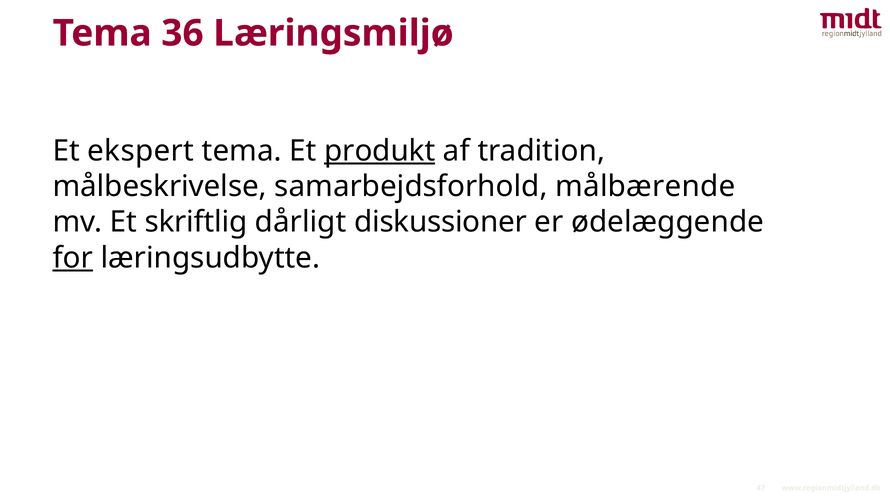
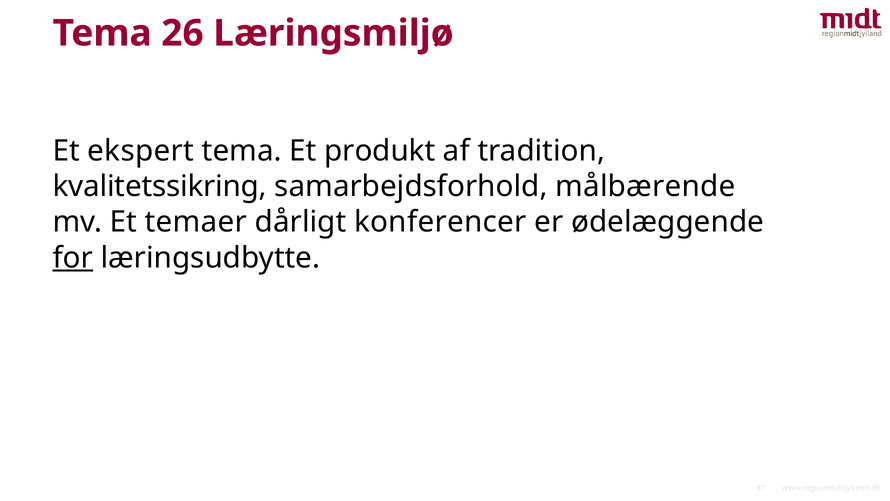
36: 36 -> 26 (182, 33)
produkt underline: present -> none (380, 151)
målbeskrivelse: målbeskrivelse -> kvalitetssikring (160, 186)
skriftlig: skriftlig -> temaer (196, 222)
diskussioner: diskussioner -> konferencer (440, 222)
